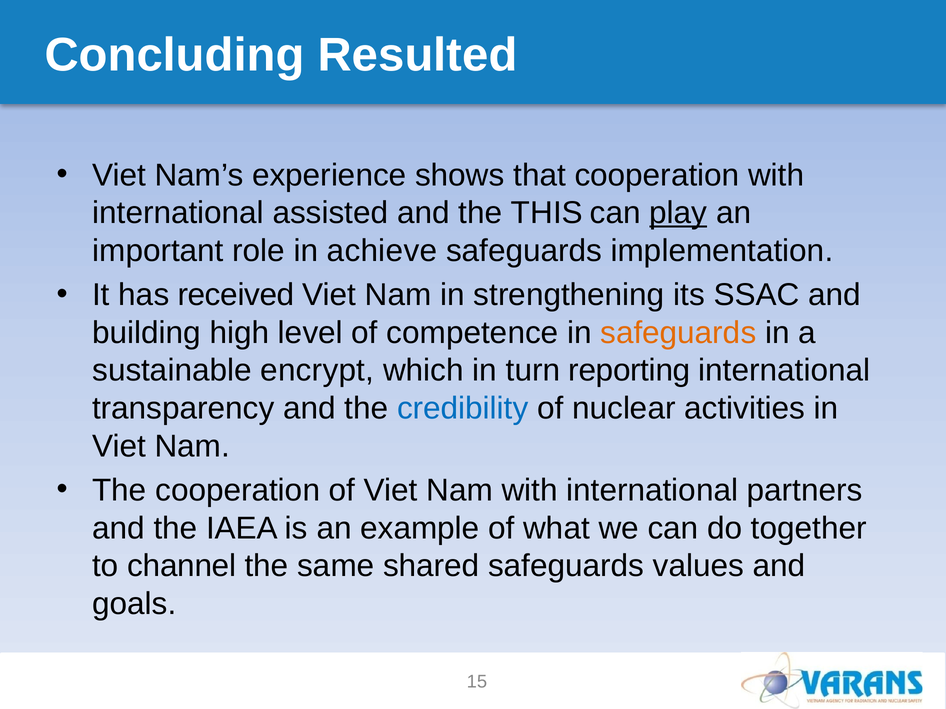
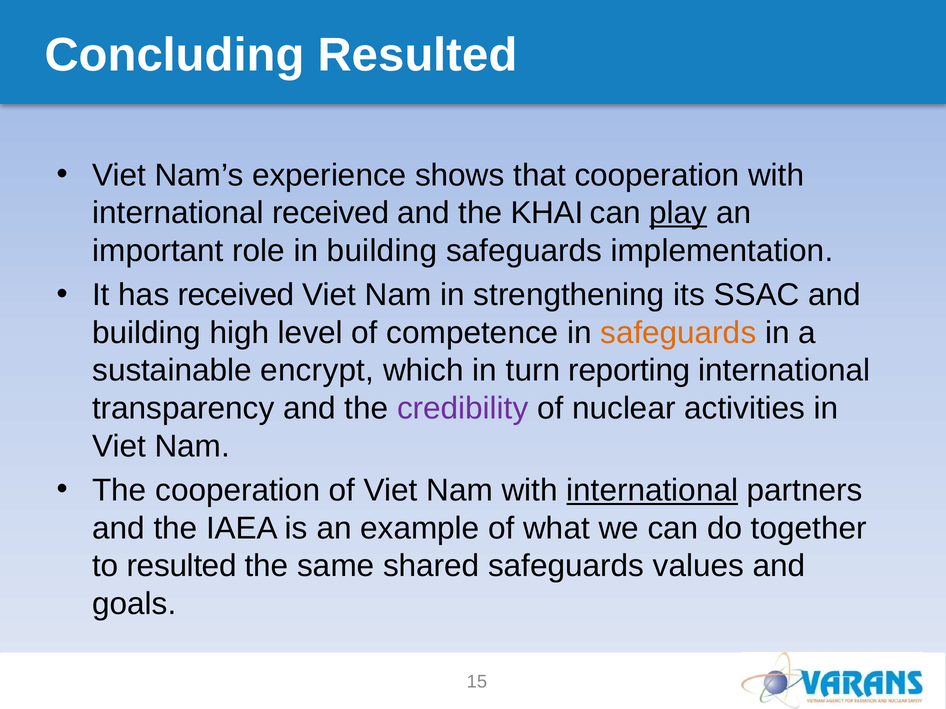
international assisted: assisted -> received (331, 213)
THIS: THIS -> KHAI (547, 213)
in achieve: achieve -> building (382, 251)
credibility colour: blue -> purple (463, 409)
international underline: none -> present (652, 491)
to channel: channel -> resulted (182, 566)
